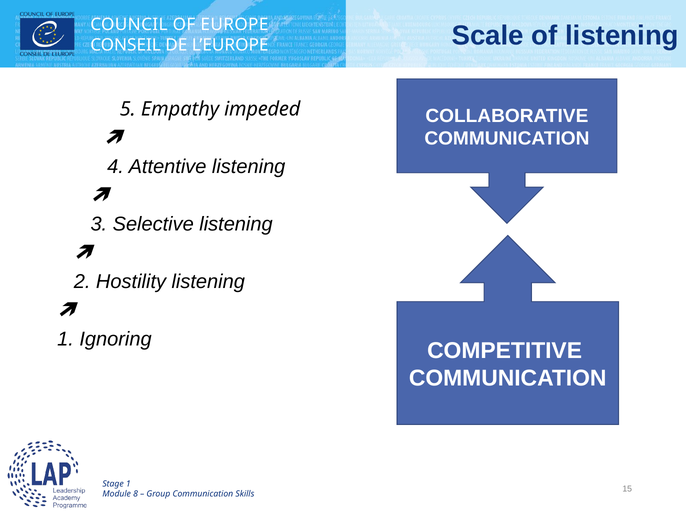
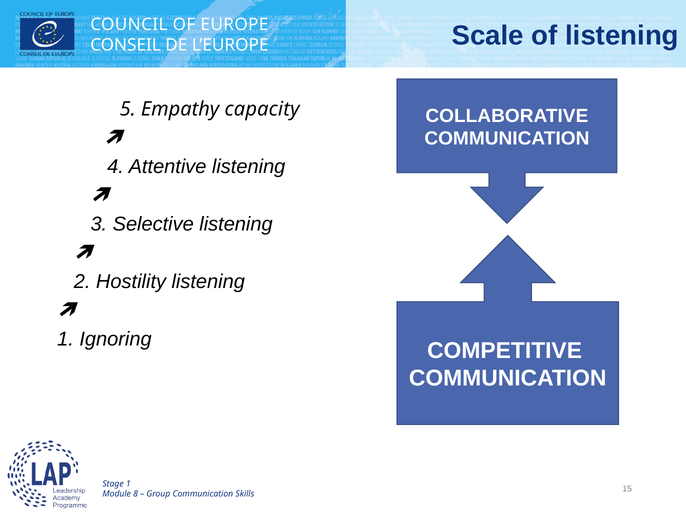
impeded: impeded -> capacity (262, 109)
